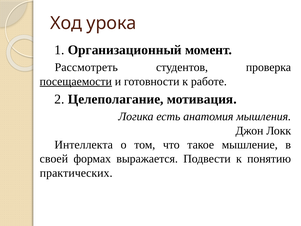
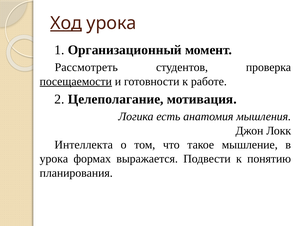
Ход underline: none -> present (66, 23)
своей: своей -> урока (54, 159)
практических: практических -> планирования (76, 173)
